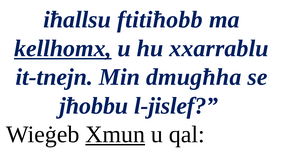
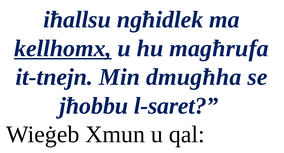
ftitiħobb: ftitiħobb -> ngħidlek (160, 20)
xxarrablu: xxarrablu -> magħrufa (219, 48)
l-jislef: l-jislef -> l-saret (176, 106)
Xmun underline: present -> none (115, 134)
